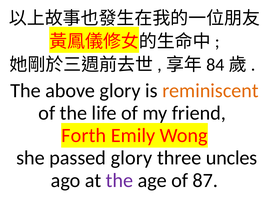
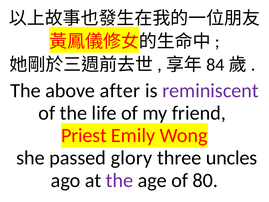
above glory: glory -> after (120, 90)
reminiscent colour: orange -> purple (210, 90)
Forth: Forth -> Priest (84, 135)
87: 87 -> 80 (205, 180)
